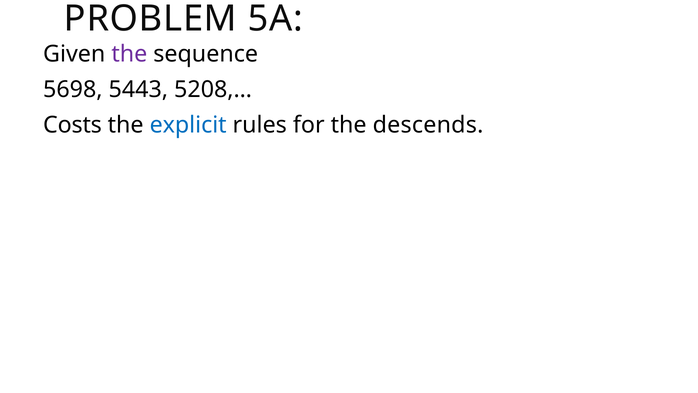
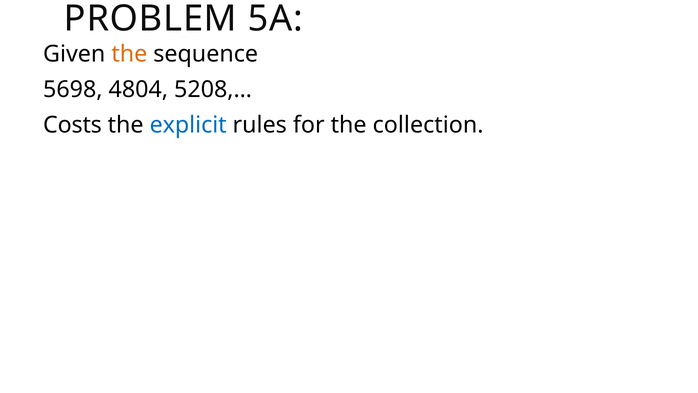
the colour: purple -> orange (129, 54)
5443: 5443 -> 4804 (138, 90)
descends: descends -> collection (428, 125)
